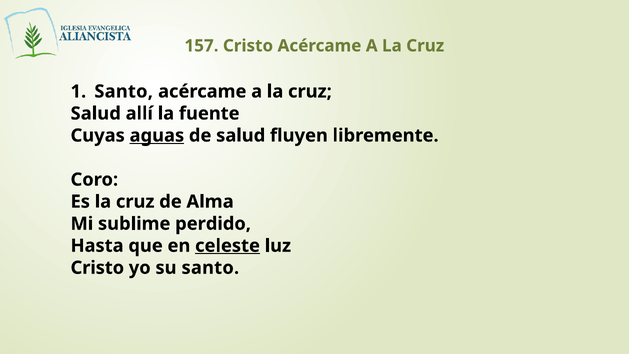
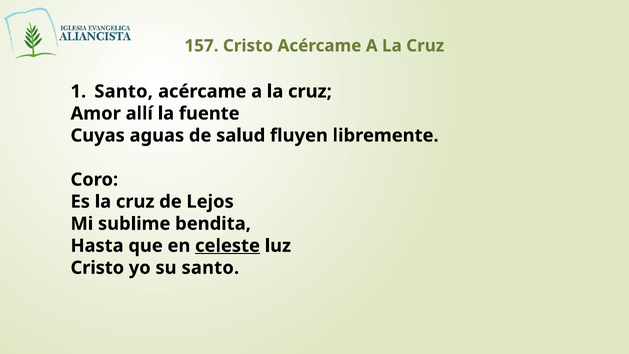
Salud: Salud -> Amor (96, 113)
aguas underline: present -> none (157, 135)
Alma: Alma -> Lejos (210, 202)
perdido: perdido -> bendita (213, 224)
